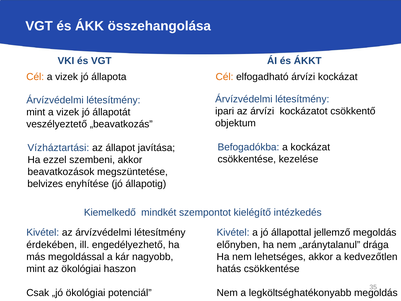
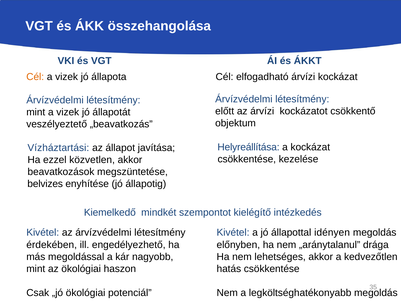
Cél colour: orange -> black (225, 77)
ipari: ipari -> előtt (225, 111)
Befogadókba: Befogadókba -> Helyreállítása (249, 147)
szembeni: szembeni -> közvetlen (92, 160)
jellemző: jellemző -> idényen (332, 232)
